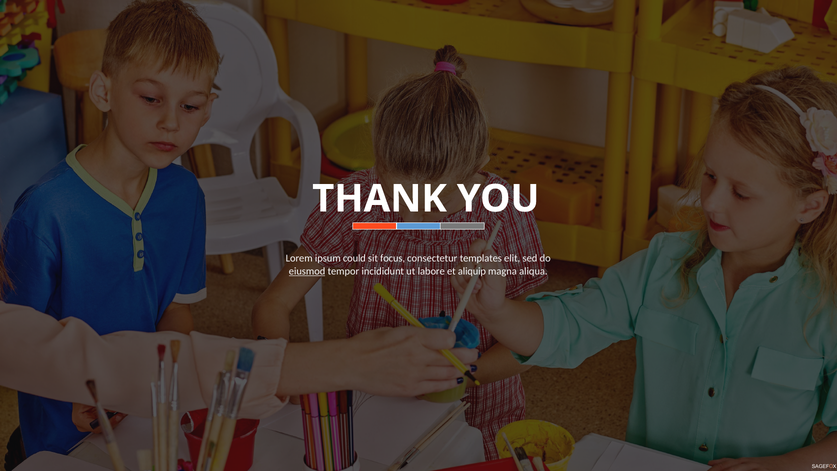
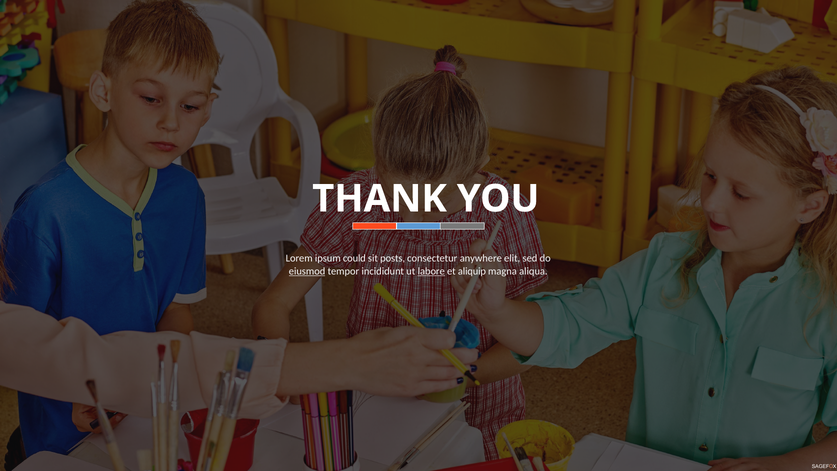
focus: focus -> posts (393, 258)
templates: templates -> anywhere (481, 258)
labore underline: none -> present (431, 271)
